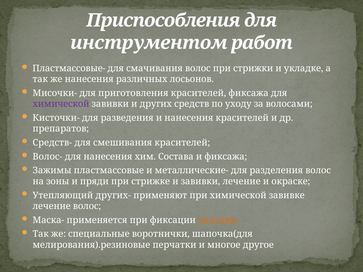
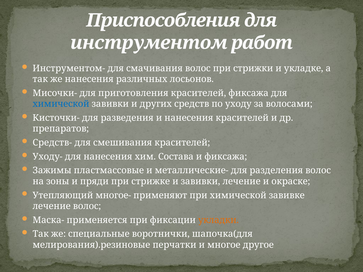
Пластмассовые-: Пластмассовые- -> Инструментом- (69, 68)
химической colour: purple -> blue (61, 104)
Волос-: Волос- -> Уходу- (48, 157)
других-: других- -> многое- (113, 195)
